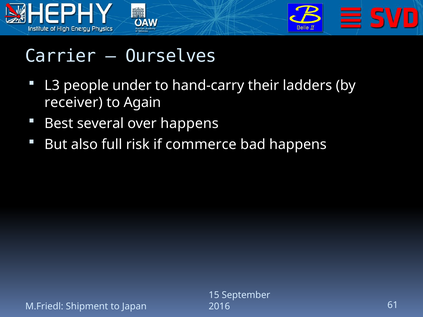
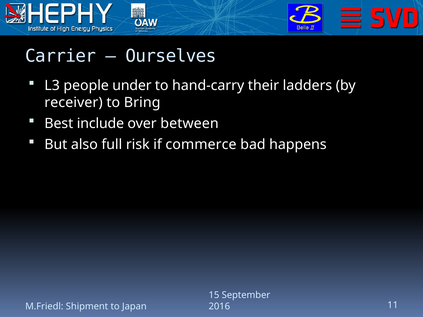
Again: Again -> Bring (142, 102)
several: several -> include (100, 124)
over happens: happens -> between (190, 124)
61: 61 -> 11 (393, 305)
